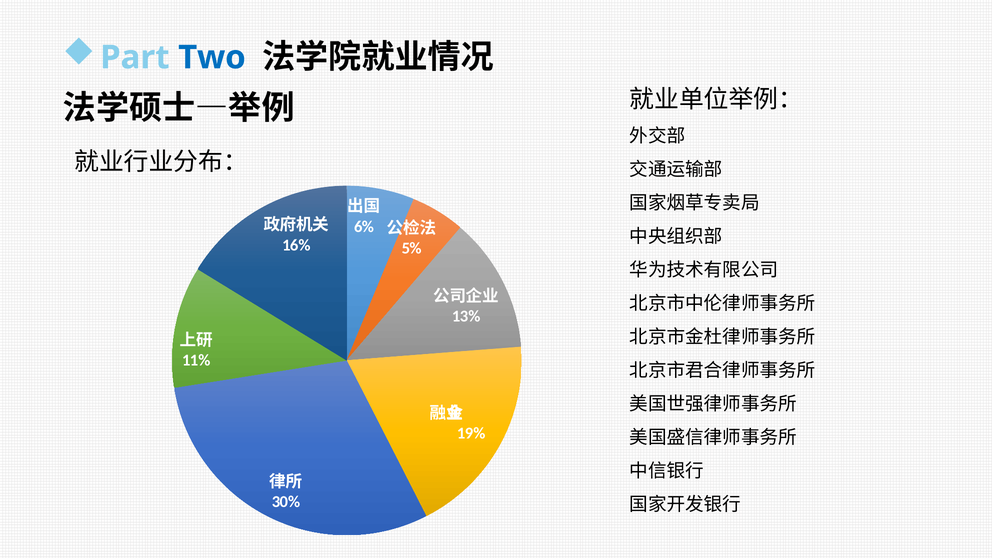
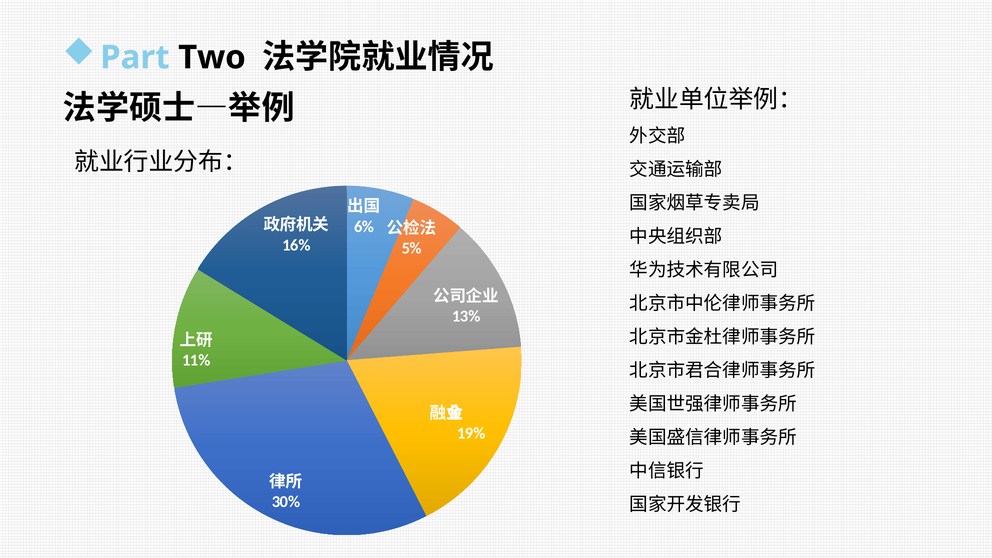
Two colour: blue -> black (212, 57)
